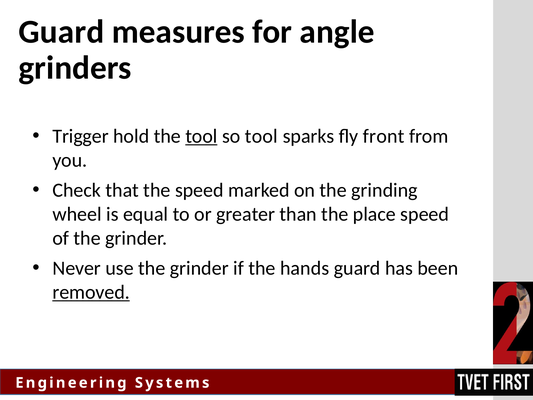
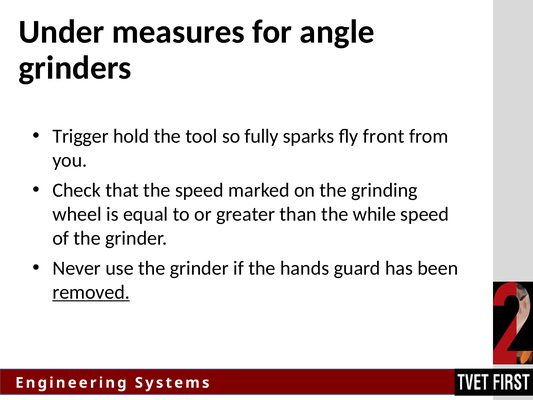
Guard: Guard -> Under (61, 32)
tool underline: present -> none (201, 136)
so tool: tool -> fully (262, 136)
place: place -> while (374, 214)
